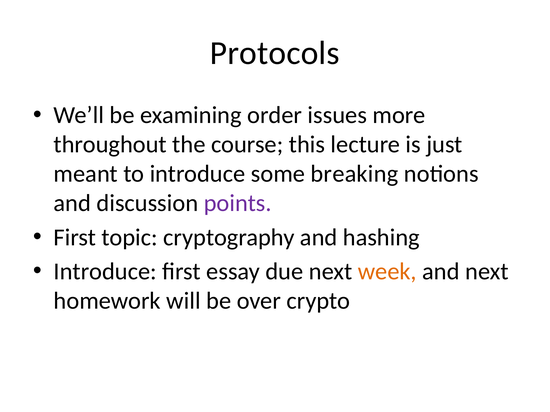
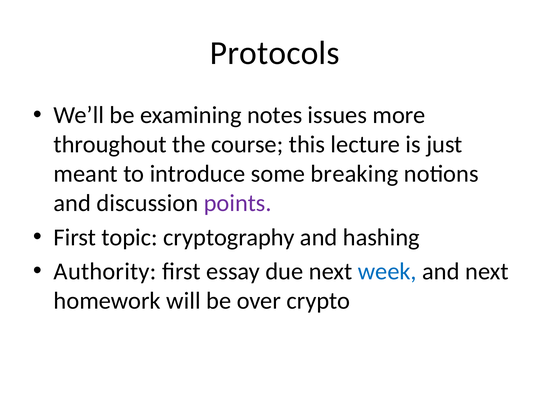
order: order -> notes (275, 115)
Introduce: Introduce -> Authority (105, 272)
week colour: orange -> blue (387, 272)
